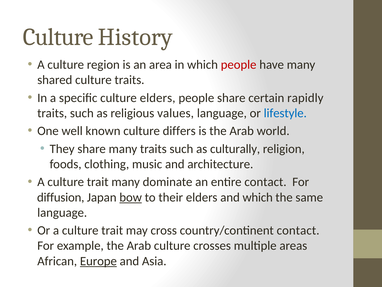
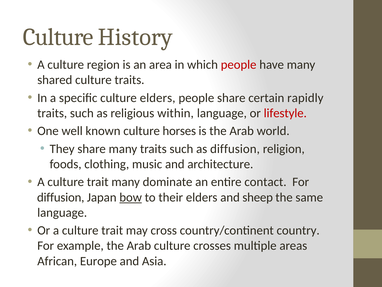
values: values -> within (176, 113)
lifestyle colour: blue -> red (285, 113)
differs: differs -> horses (179, 131)
as culturally: culturally -> diffusion (235, 149)
and which: which -> sheep (258, 197)
country/continent contact: contact -> country (298, 230)
Europe underline: present -> none (98, 261)
